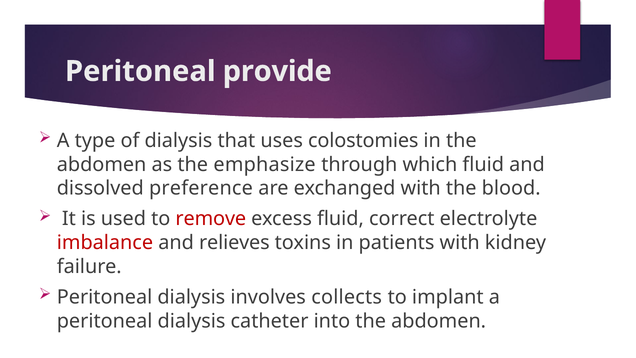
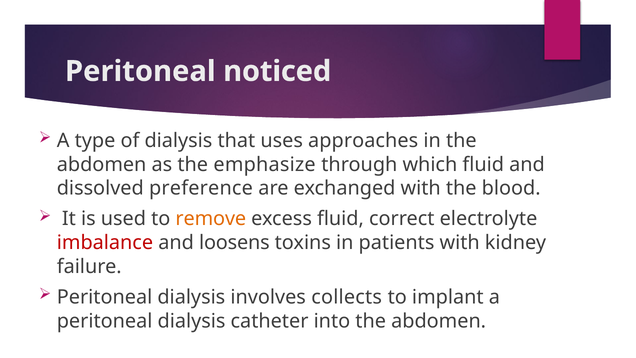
provide: provide -> noticed (277, 71)
colostomies: colostomies -> approaches (363, 141)
remove colour: red -> orange (211, 219)
relieves: relieves -> loosens (234, 243)
